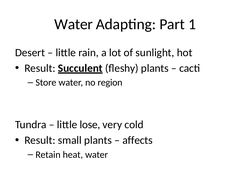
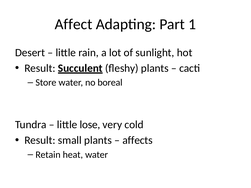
Water: Water -> Affect (73, 24)
region: region -> boreal (110, 83)
